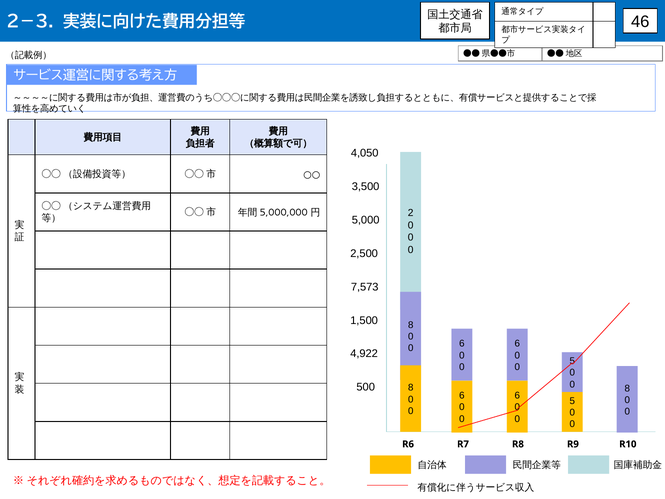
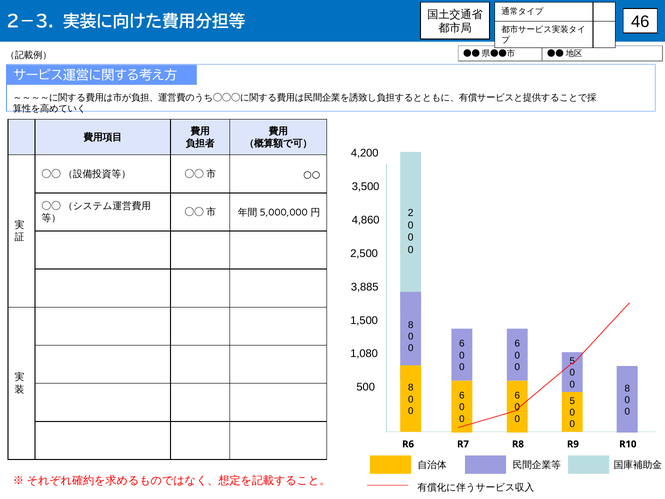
4,050: 4,050 -> 4,200 (365, 153)
5,000: 5,000 -> 4,860 (366, 220)
7,573: 7,573 -> 3,885 (365, 287)
4,922: 4,922 -> 1,080 (364, 354)
